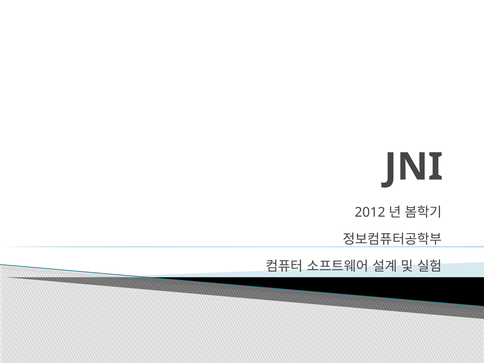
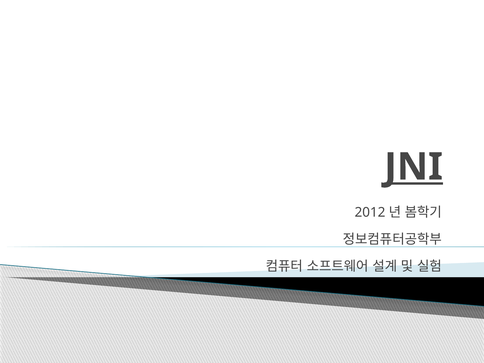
JNI underline: none -> present (414, 167)
